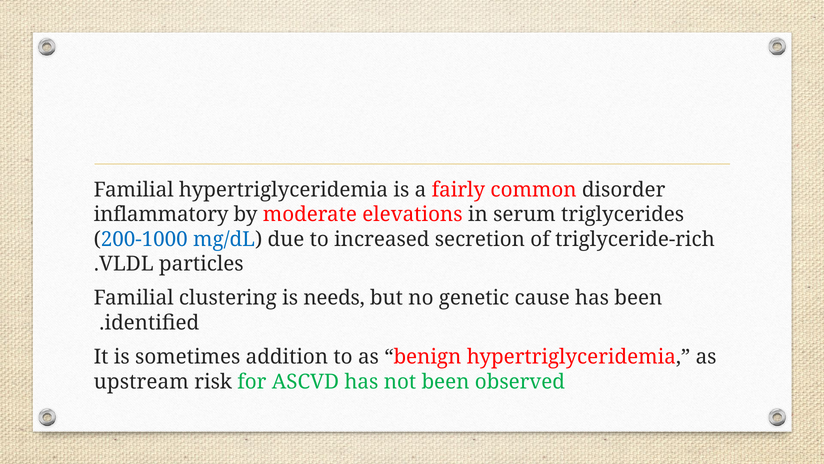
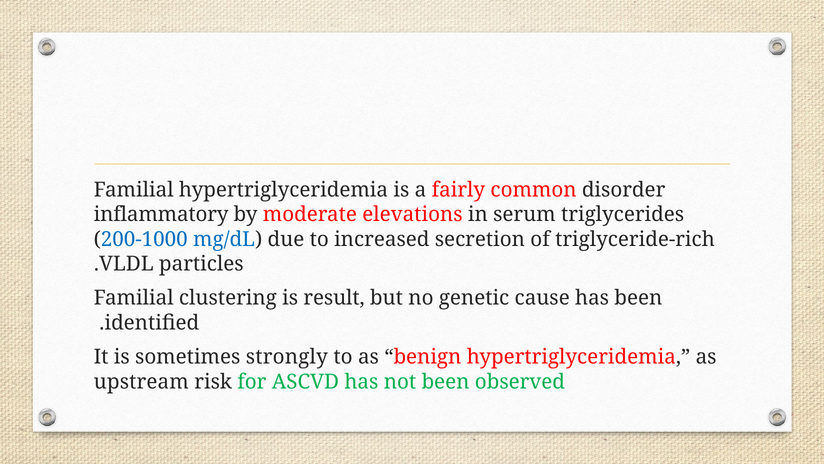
needs: needs -> result (334, 298)
addition: addition -> strongly (287, 357)
